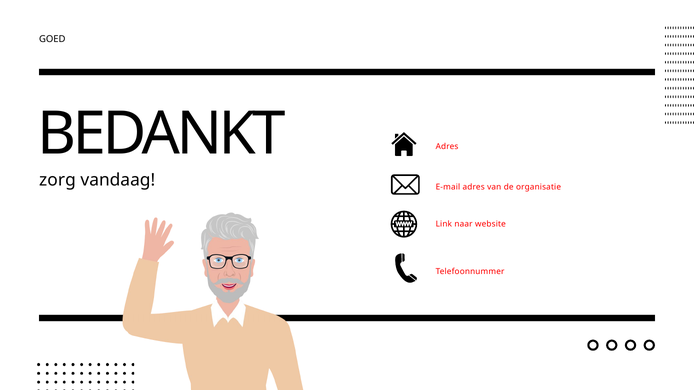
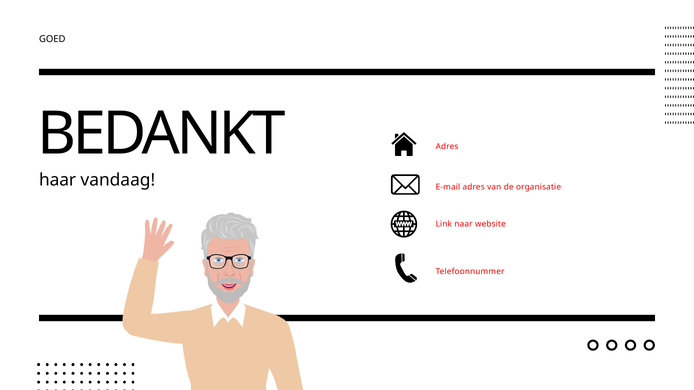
zorg: zorg -> haar (58, 180)
